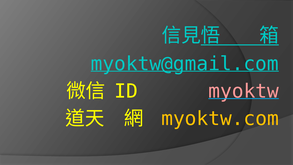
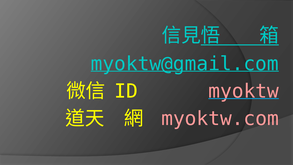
myoktw.com colour: yellow -> pink (220, 119)
